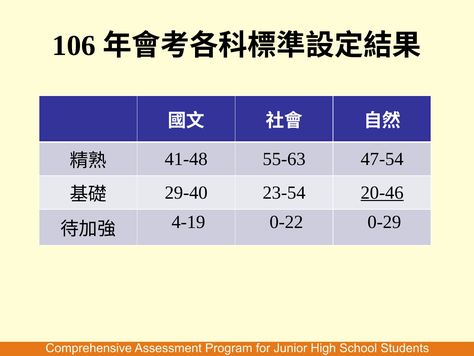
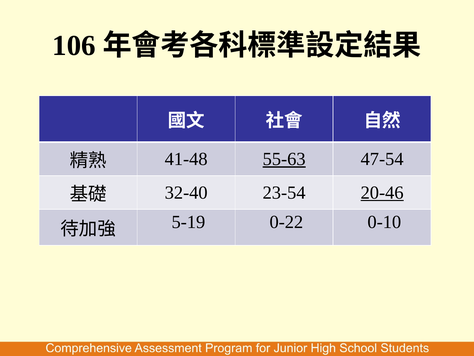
55-63 underline: none -> present (284, 159)
29-40: 29-40 -> 32-40 (186, 192)
4-19: 4-19 -> 5-19 (188, 222)
0-29: 0-29 -> 0-10 (384, 222)
